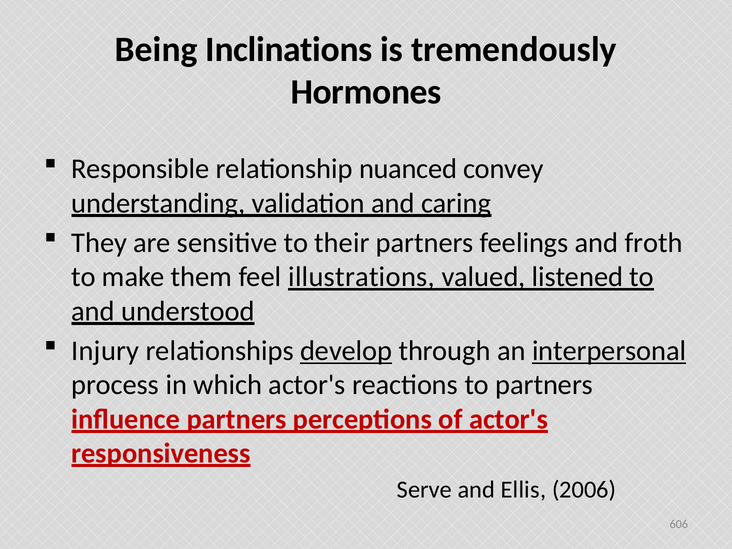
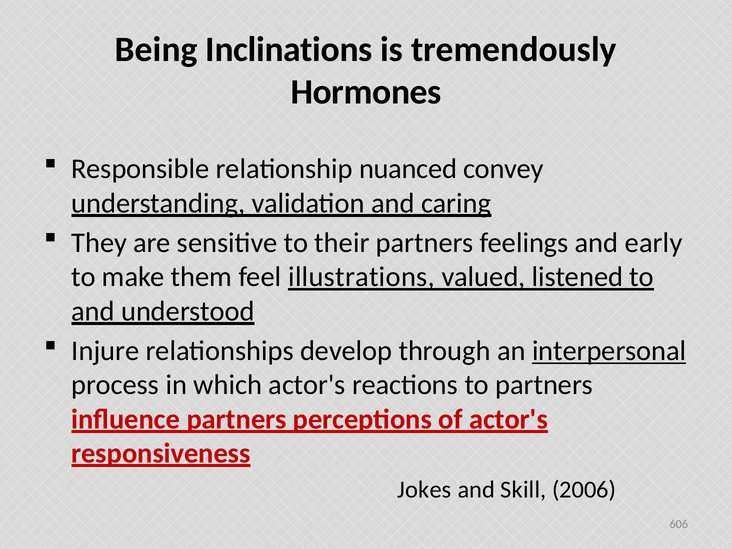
froth: froth -> early (654, 243)
Injury: Injury -> Injure (105, 351)
develop underline: present -> none (346, 351)
Serve: Serve -> Jokes (424, 490)
Ellis: Ellis -> Skill (523, 490)
